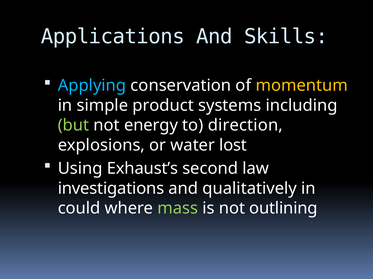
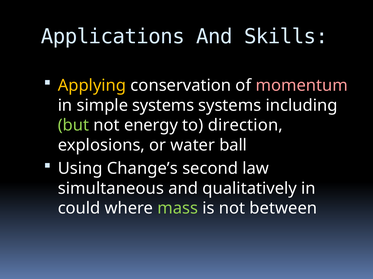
Applying colour: light blue -> yellow (92, 86)
momentum colour: yellow -> pink (302, 86)
simple product: product -> systems (163, 106)
lost: lost -> ball (233, 145)
Exhaust’s: Exhaust’s -> Change’s (142, 169)
investigations: investigations -> simultaneous (111, 189)
outlining: outlining -> between (283, 209)
